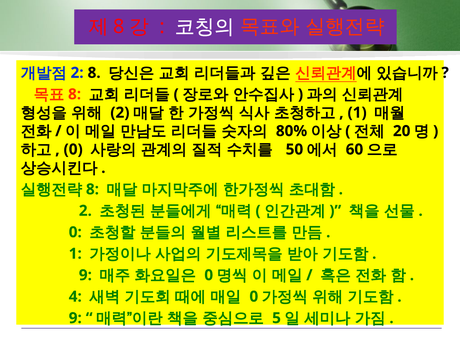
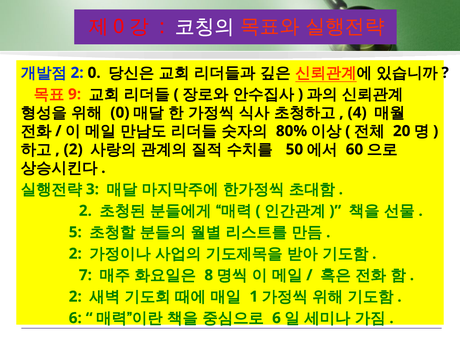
8: 8 -> 0 (119, 27)
2 8: 8 -> 0 (94, 73)
8: 8 -> 9 (75, 94)
2: 2 -> 0 (120, 113)
1: 1 -> 4 (357, 113)
0: 0 -> 2 (73, 149)
8: 8 -> 3 (92, 189)
0: 0 -> 5 (75, 232)
1: 1 -> 2 (75, 254)
9: 9 -> 7 (85, 275)
0: 0 -> 8 (209, 275)
4: 4 -> 2 (75, 297)
0: 0 -> 1 (254, 297)
9: 9 -> 6 (75, 318)
5: 5 -> 6 (277, 318)
